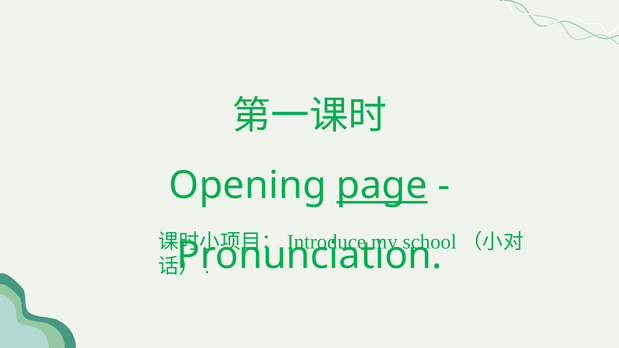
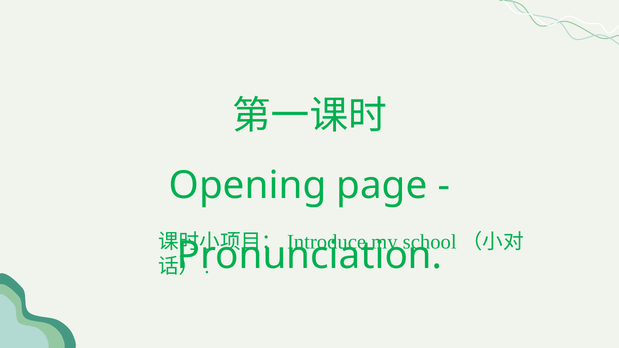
page underline: present -> none (382, 186)
